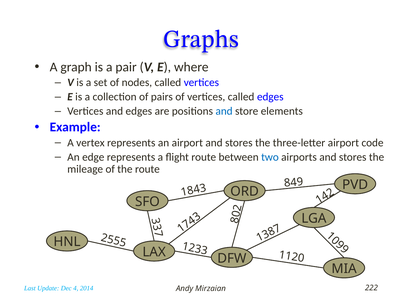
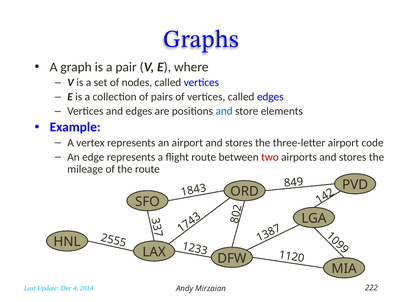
two colour: blue -> red (270, 157)
